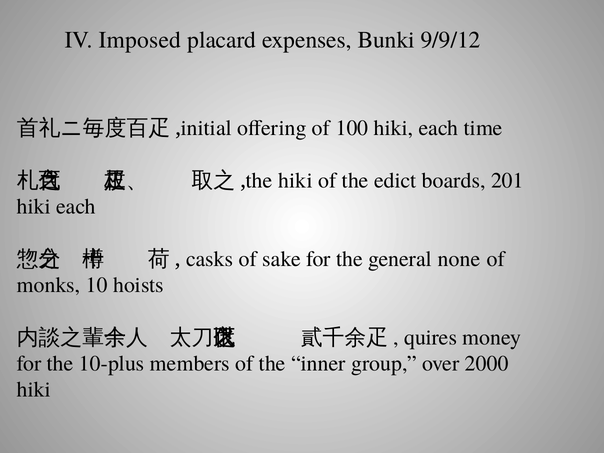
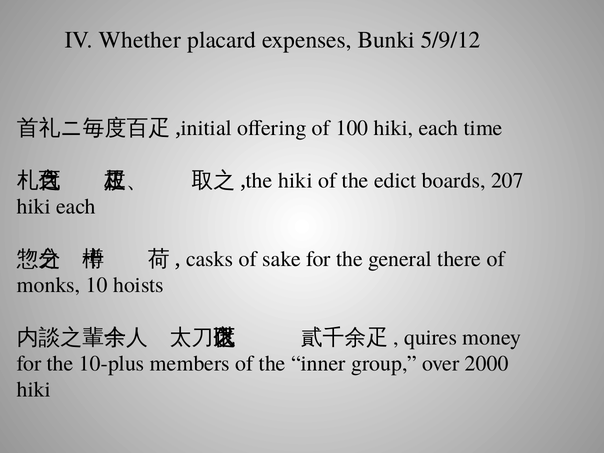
Imposed: Imposed -> Whether (140, 40)
9/9/12: 9/9/12 -> 5/9/12 (451, 40)
201: 201 -> 207 (507, 180)
none: none -> there (459, 259)
